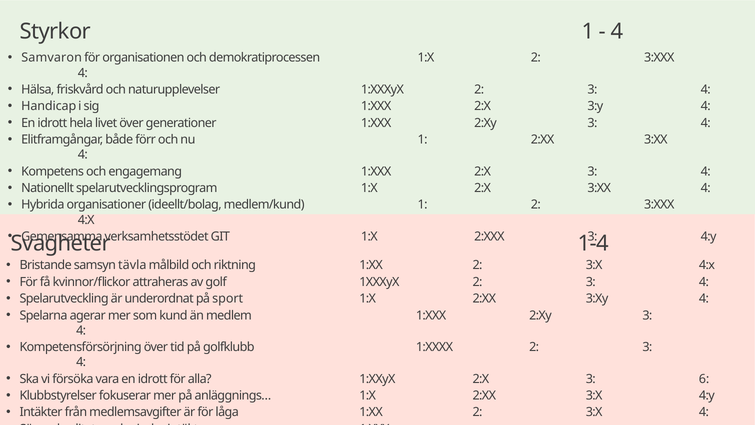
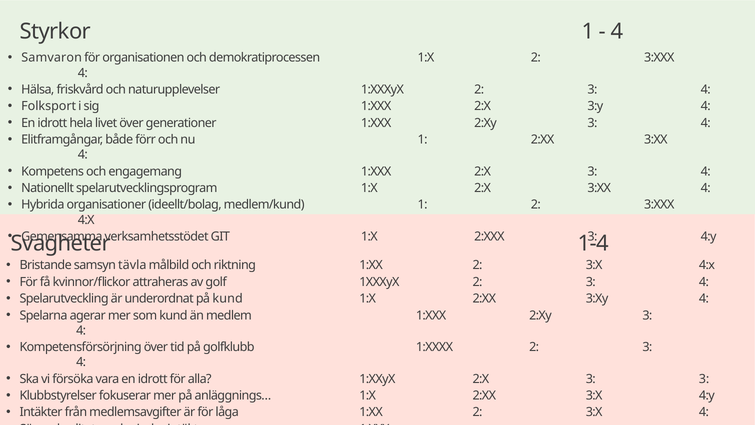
Handicap: Handicap -> Folksport (49, 106)
på sport: sport -> kund (228, 298)
3 6: 6 -> 3 (704, 379)
